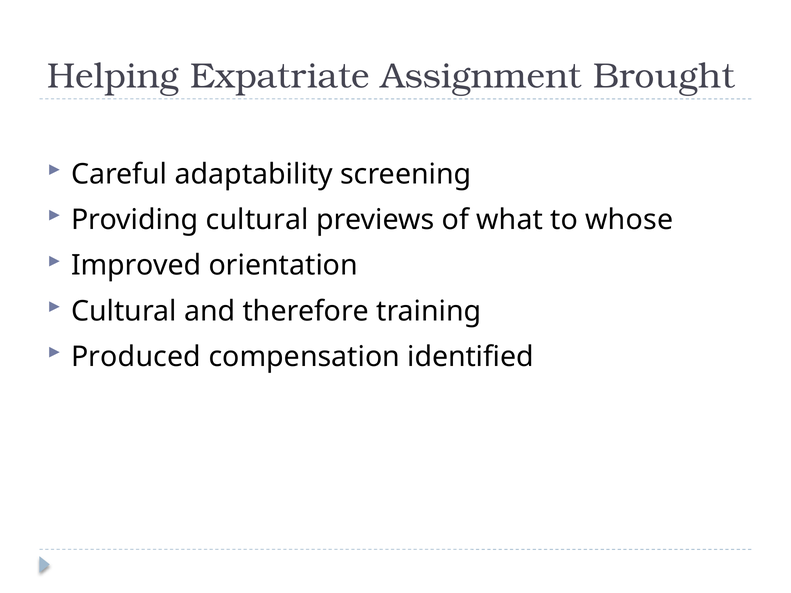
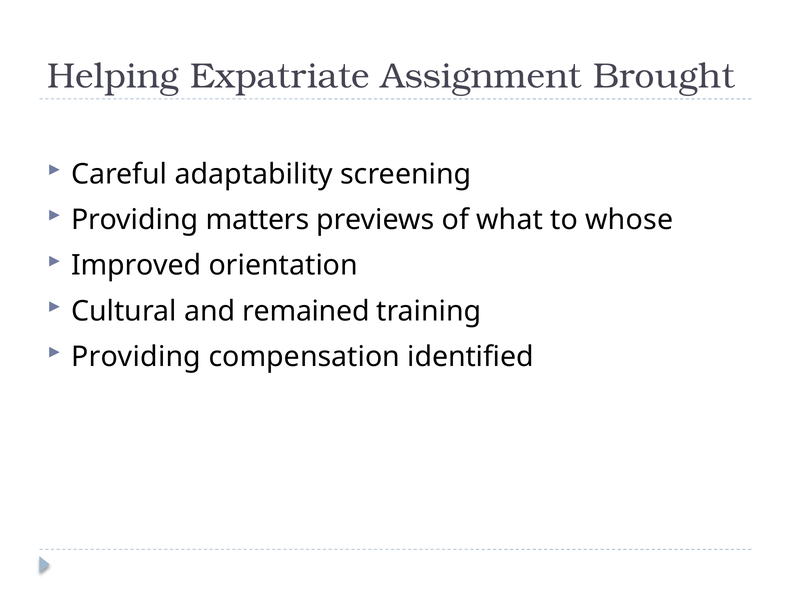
Providing cultural: cultural -> matters (258, 220)
therefore: therefore -> remained (306, 311)
Produced: Produced -> Providing (136, 357)
